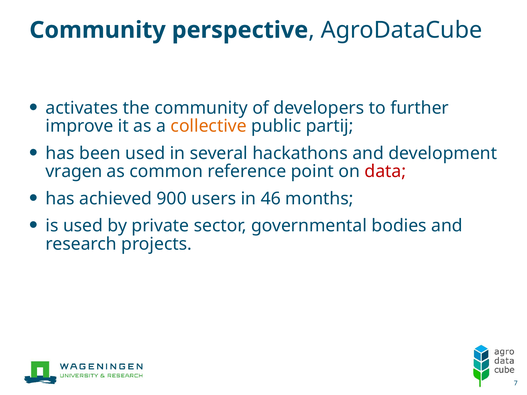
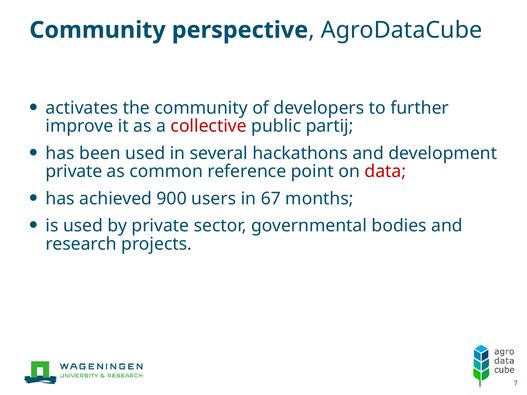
collective colour: orange -> red (209, 126)
vragen: vragen -> private (74, 172)
46: 46 -> 67 (271, 199)
